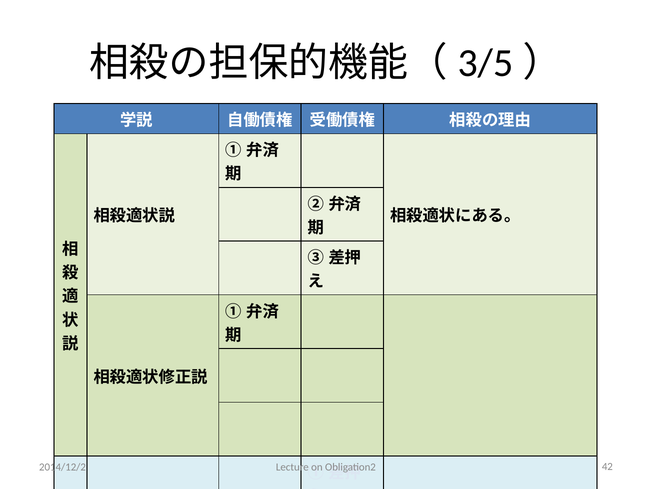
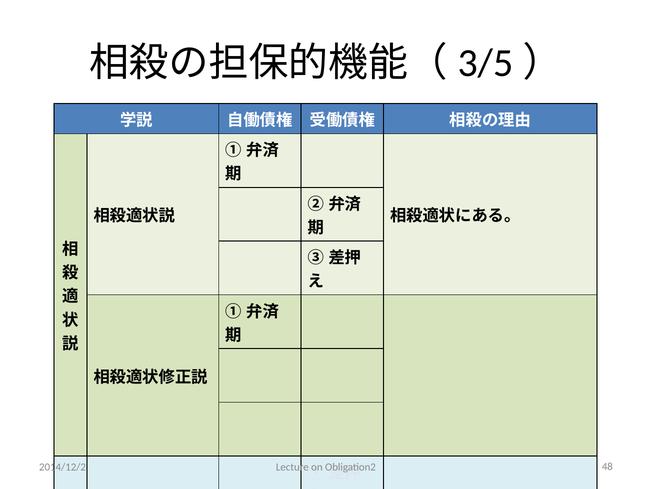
42: 42 -> 48 (607, 467)
